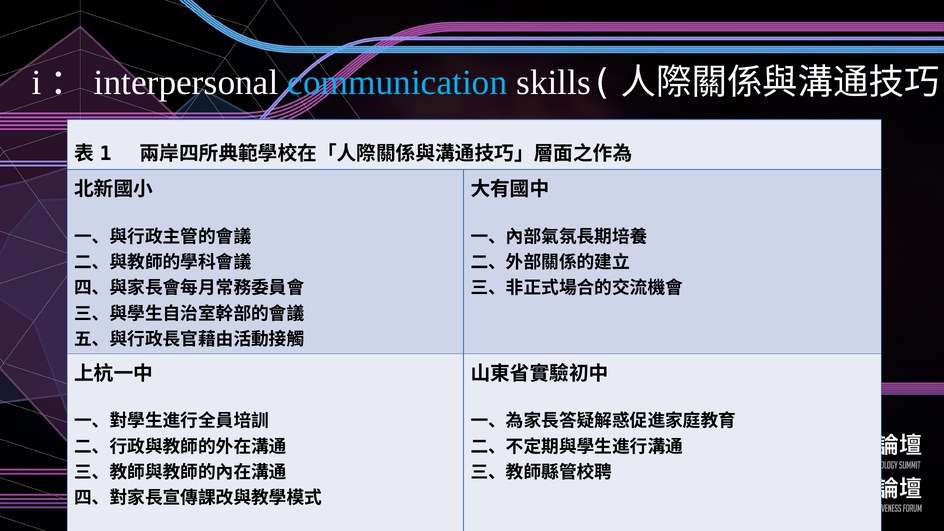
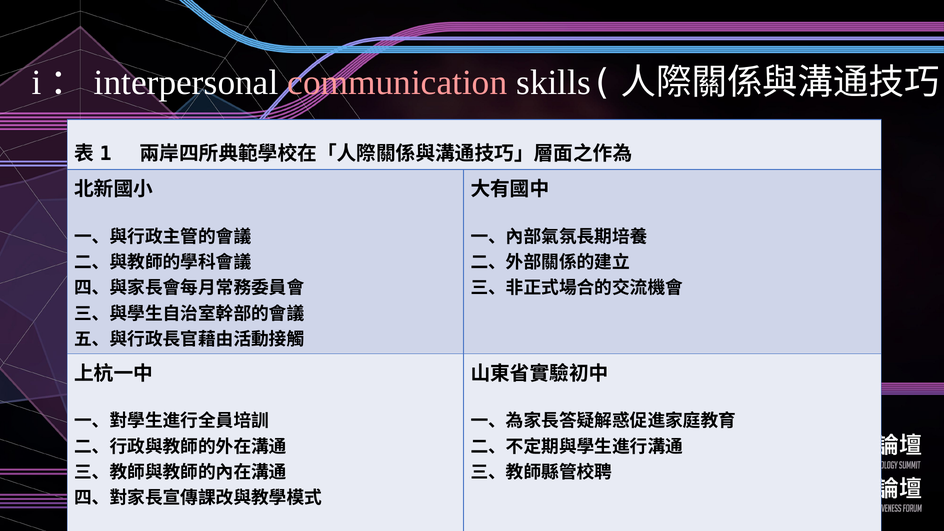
communication colour: light blue -> pink (397, 83)
